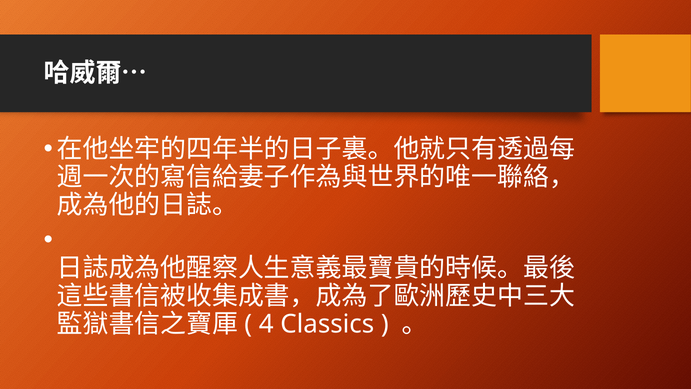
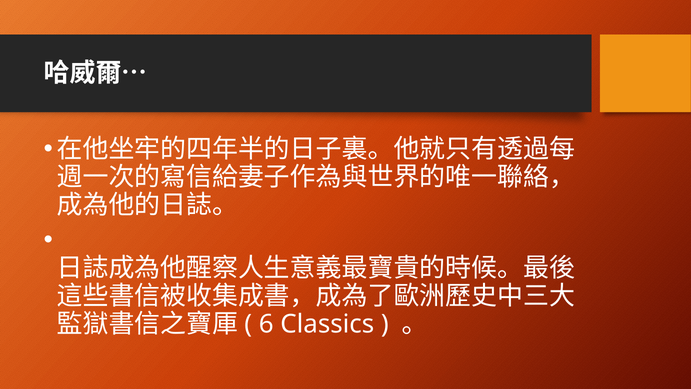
4: 4 -> 6 (266, 324)
